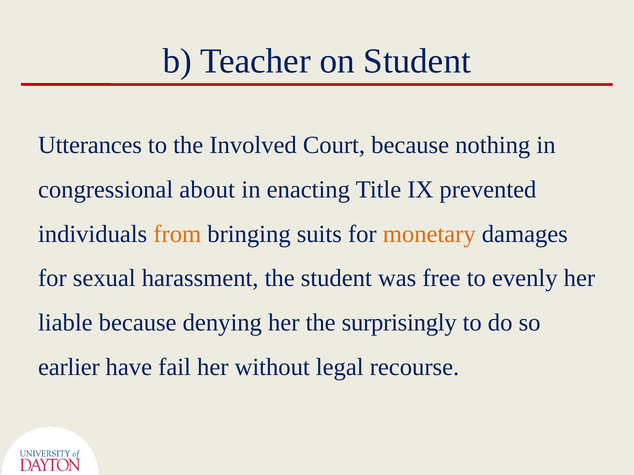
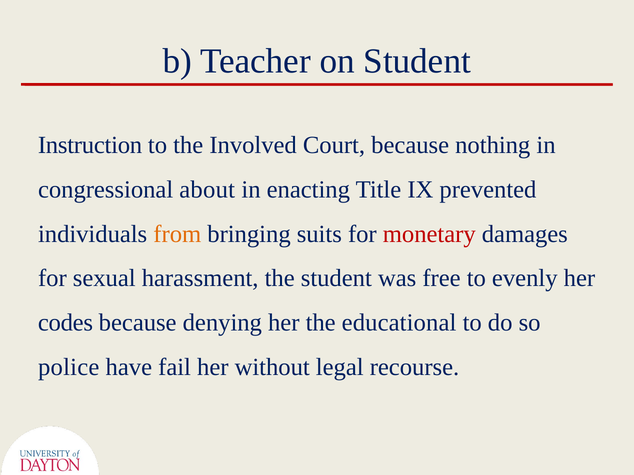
Utterances: Utterances -> Instruction (90, 145)
monetary colour: orange -> red (429, 234)
liable: liable -> codes (65, 323)
surprisingly: surprisingly -> educational (399, 323)
earlier: earlier -> police (69, 367)
